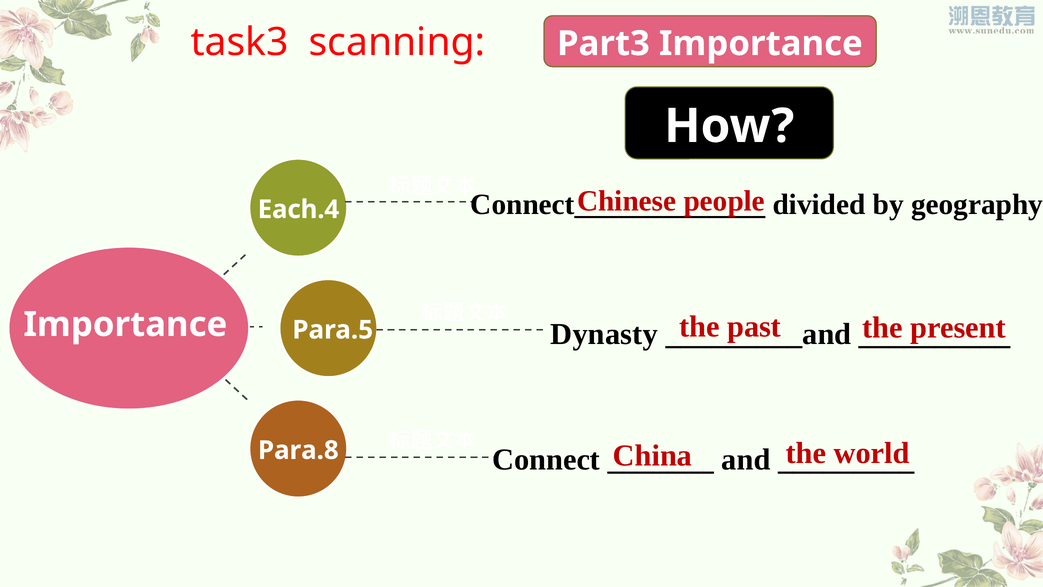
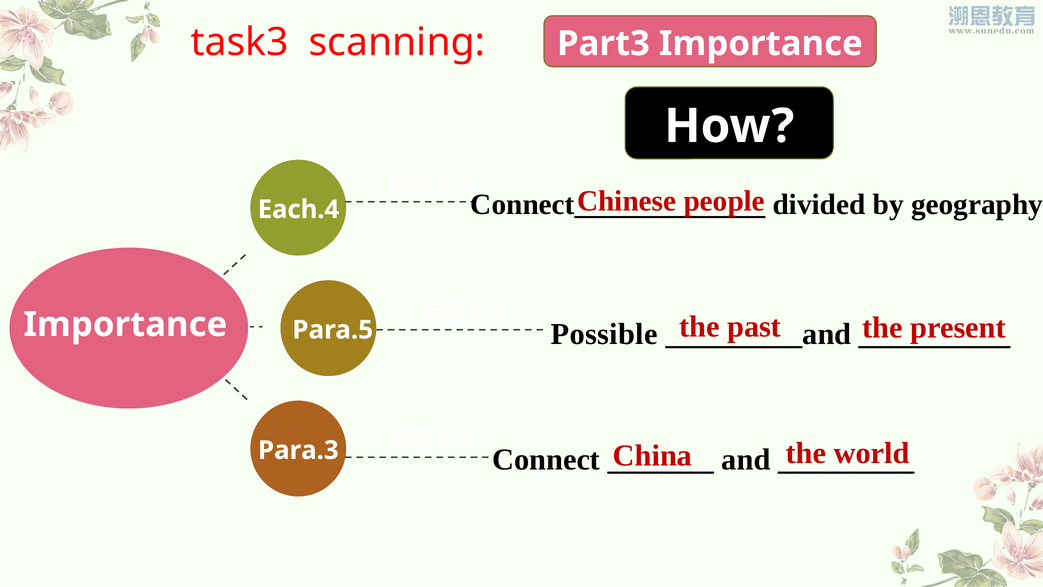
Dynasty: Dynasty -> Possible (604, 334)
Para.8: Para.8 -> Para.3 (298, 450)
